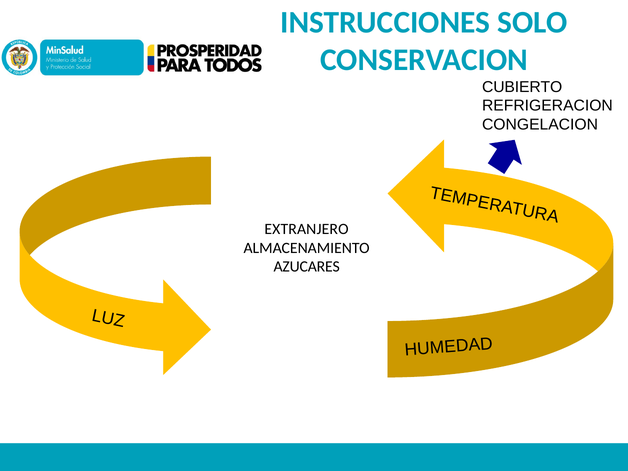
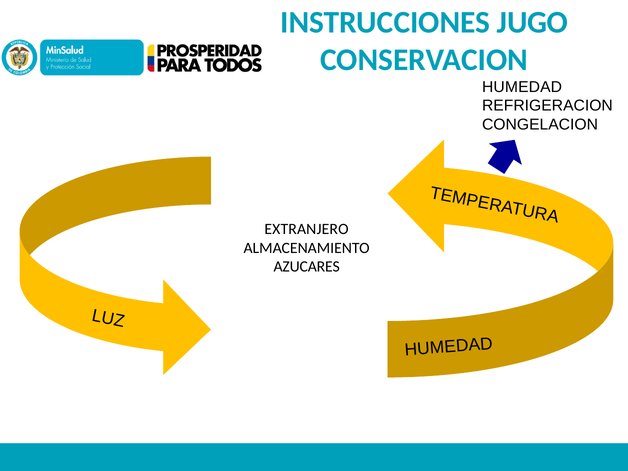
SOLO: SOLO -> JUGO (533, 22)
CUBIERTO: CUBIERTO -> HUMEDAD (522, 87)
